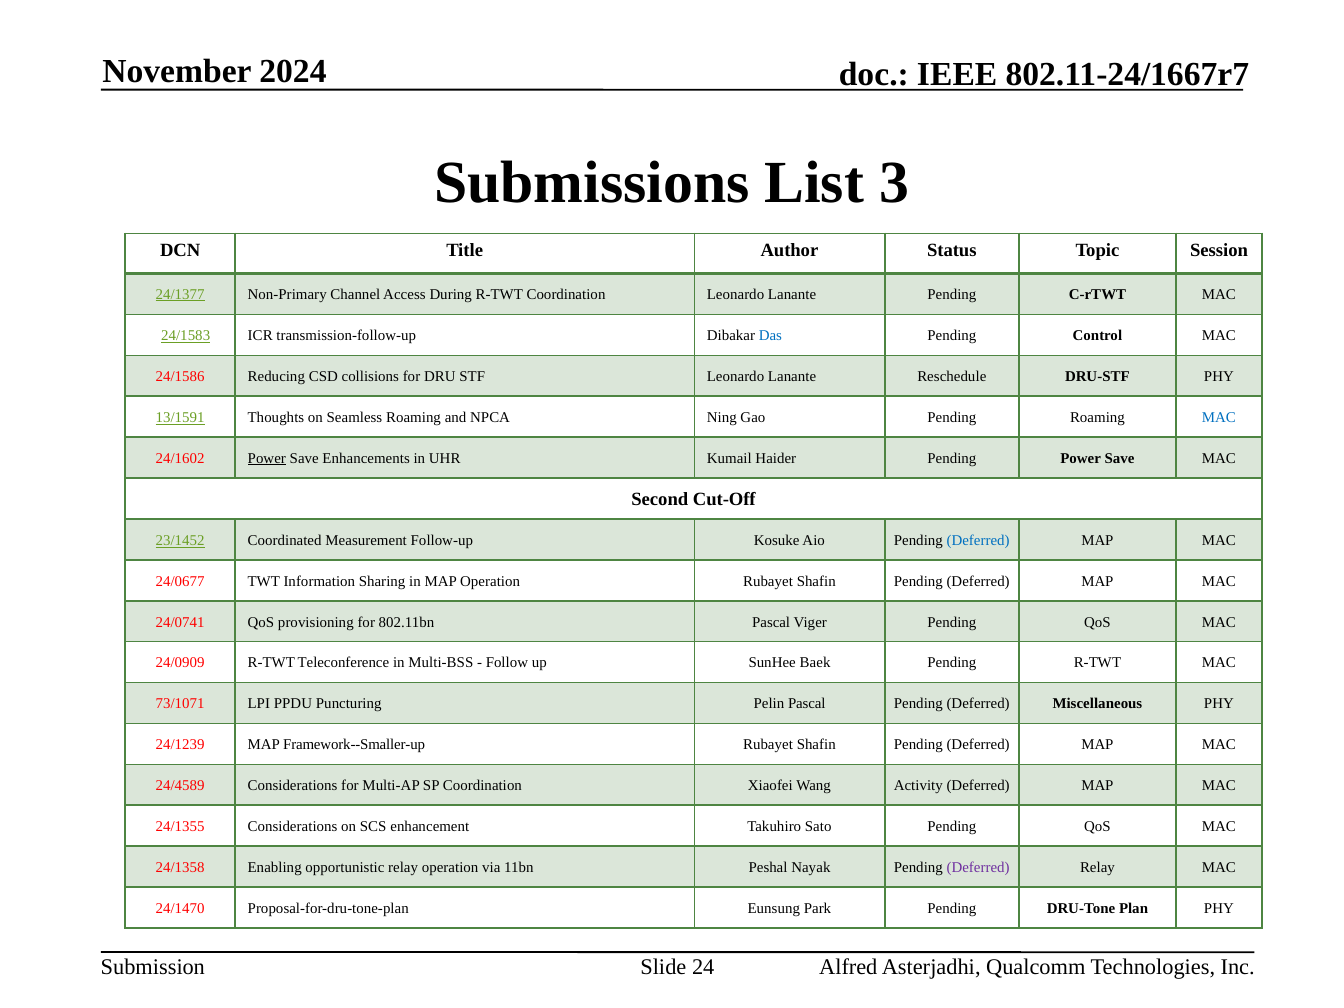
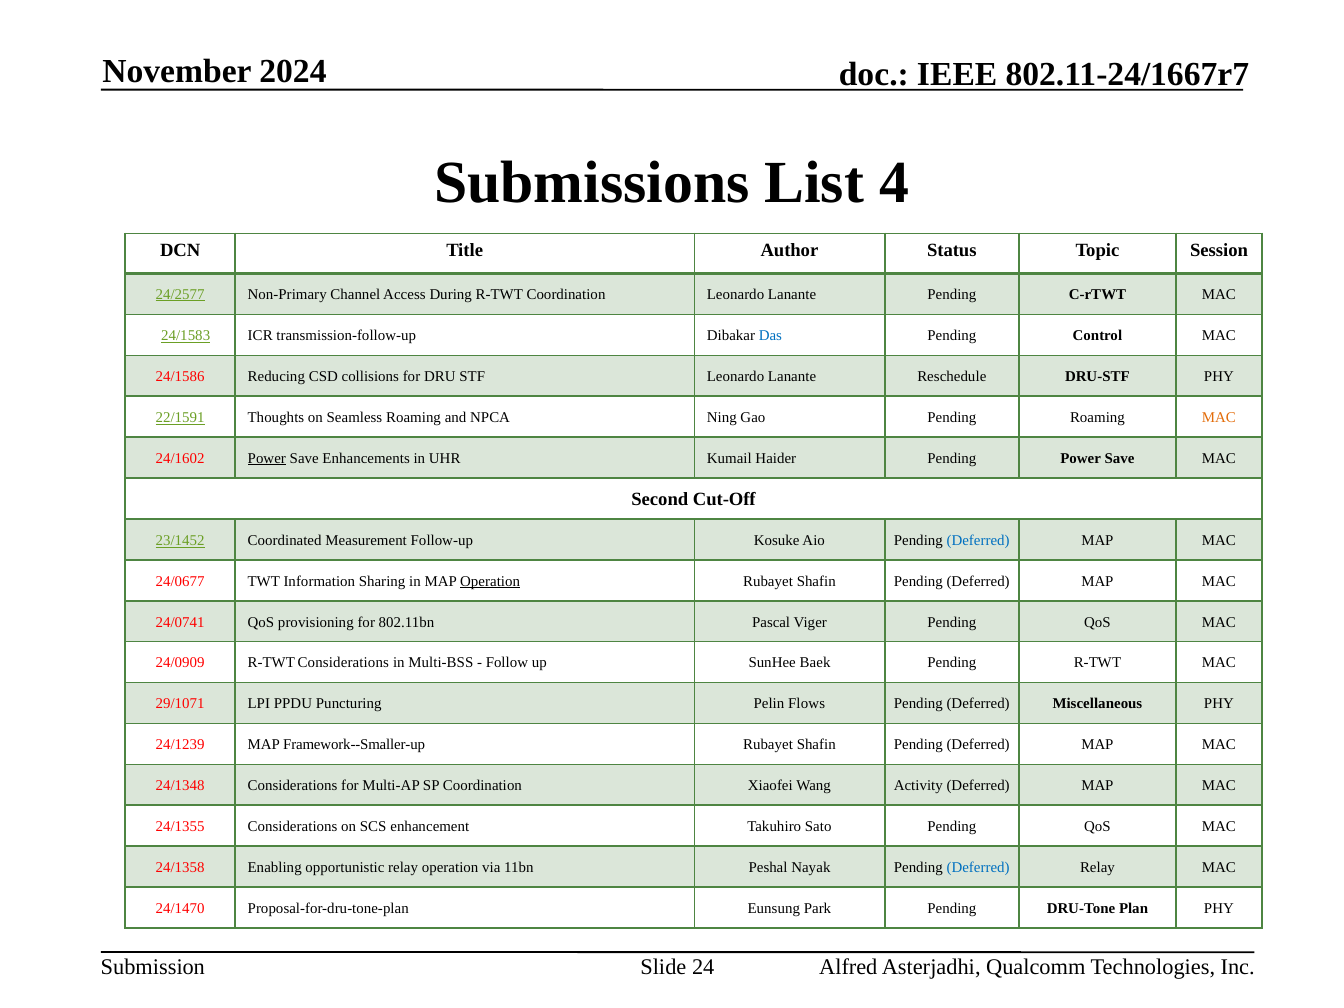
3: 3 -> 4 (894, 183)
24/1377: 24/1377 -> 24/2577 (180, 294)
13/1591: 13/1591 -> 22/1591 (180, 418)
MAC colour: blue -> orange (1219, 418)
Operation underline: none -> present (490, 581)
R-TWT Teleconference: Teleconference -> Considerations (343, 663)
73/1071: 73/1071 -> 29/1071 (180, 704)
Pelin Pascal: Pascal -> Flows (807, 704)
24/4589: 24/4589 -> 24/1348 (180, 786)
Deferred colour: purple -> blue (978, 868)
